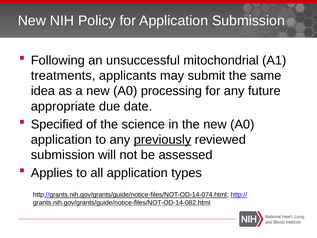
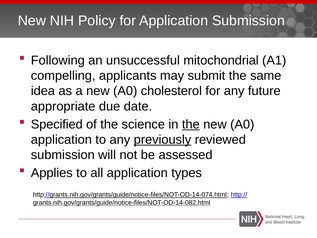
treatments: treatments -> compelling (63, 76)
processing: processing -> cholesterol (171, 91)
the underline: none -> present (191, 124)
